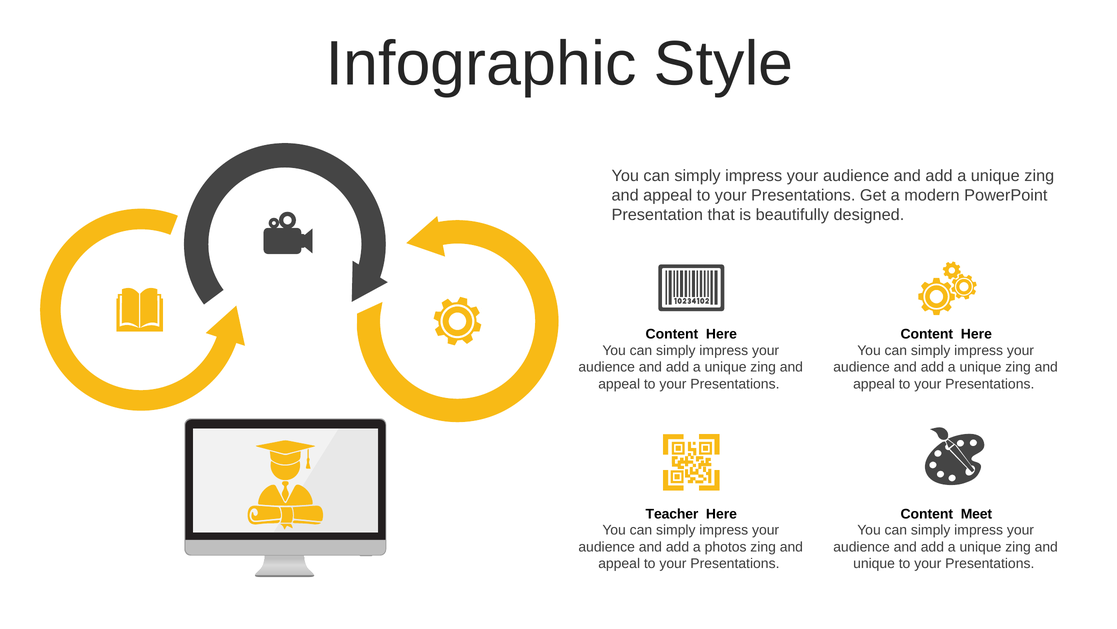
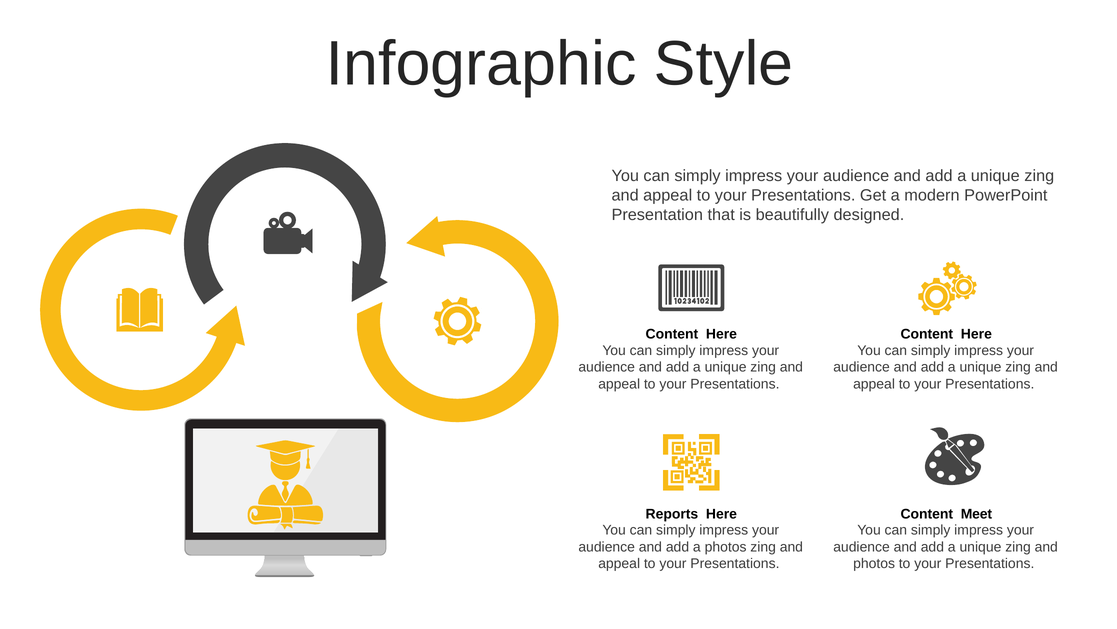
Teacher: Teacher -> Reports (672, 513)
unique: unique -> photos (874, 563)
